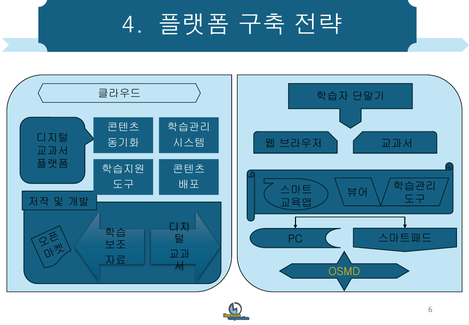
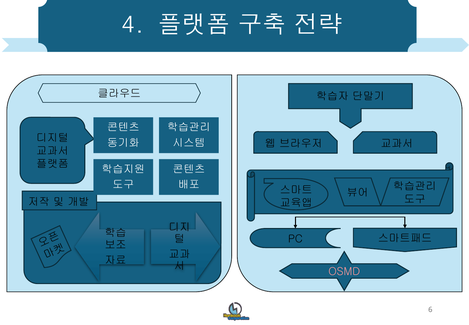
OSMD colour: yellow -> pink (344, 271)
